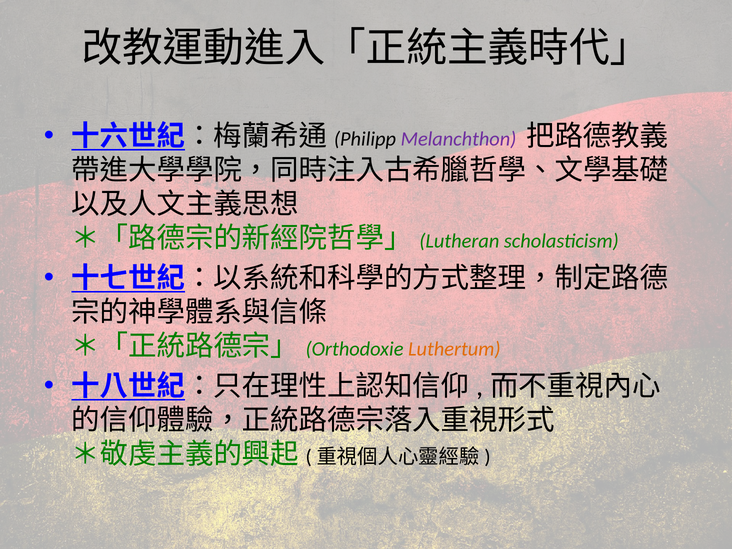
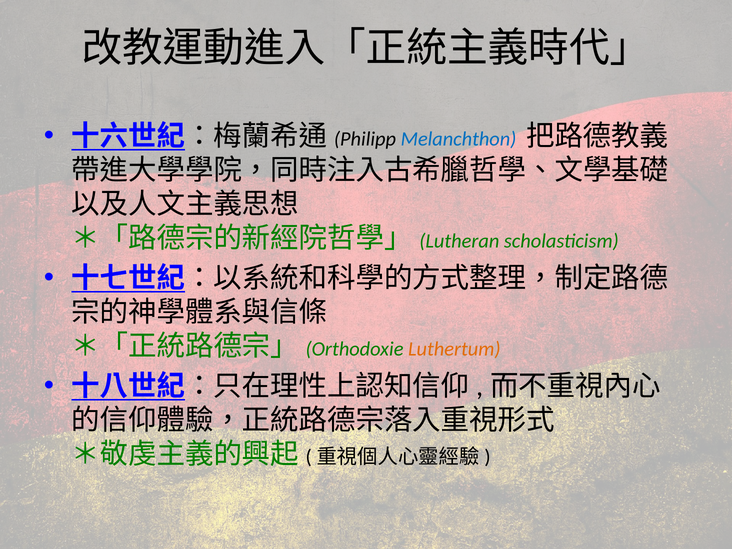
Melanchthon colour: purple -> blue (459, 139)
